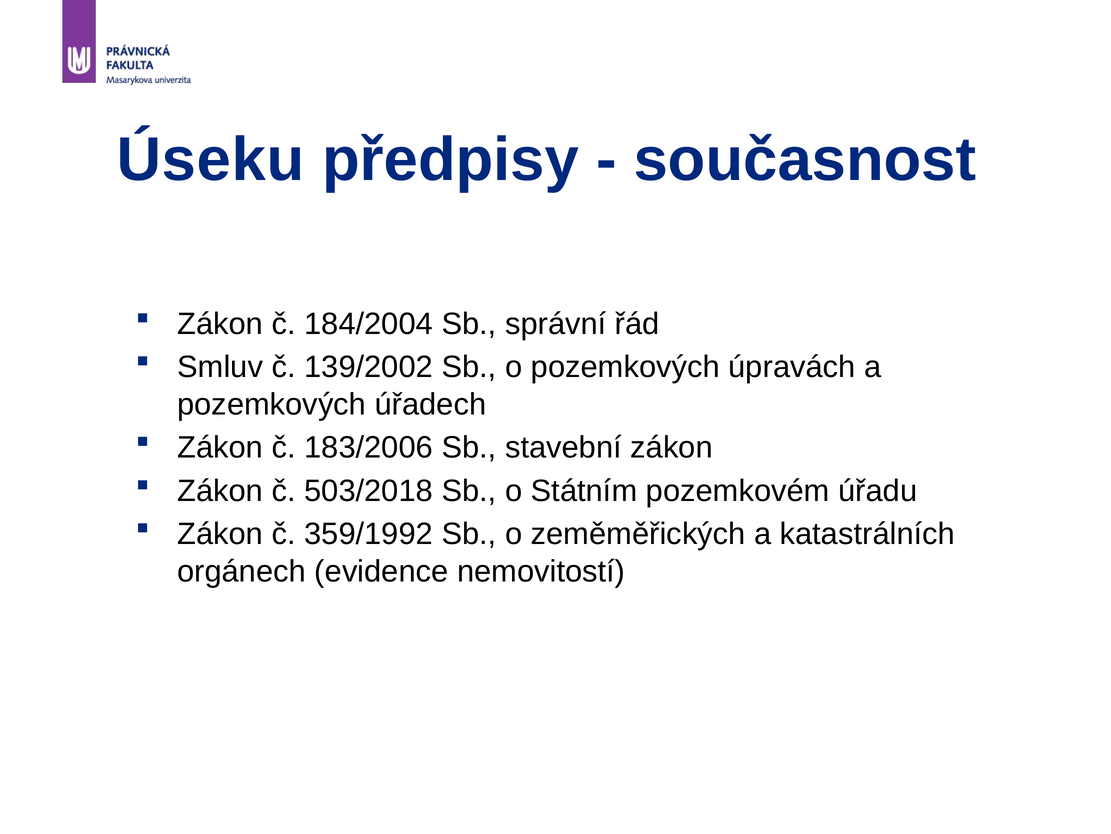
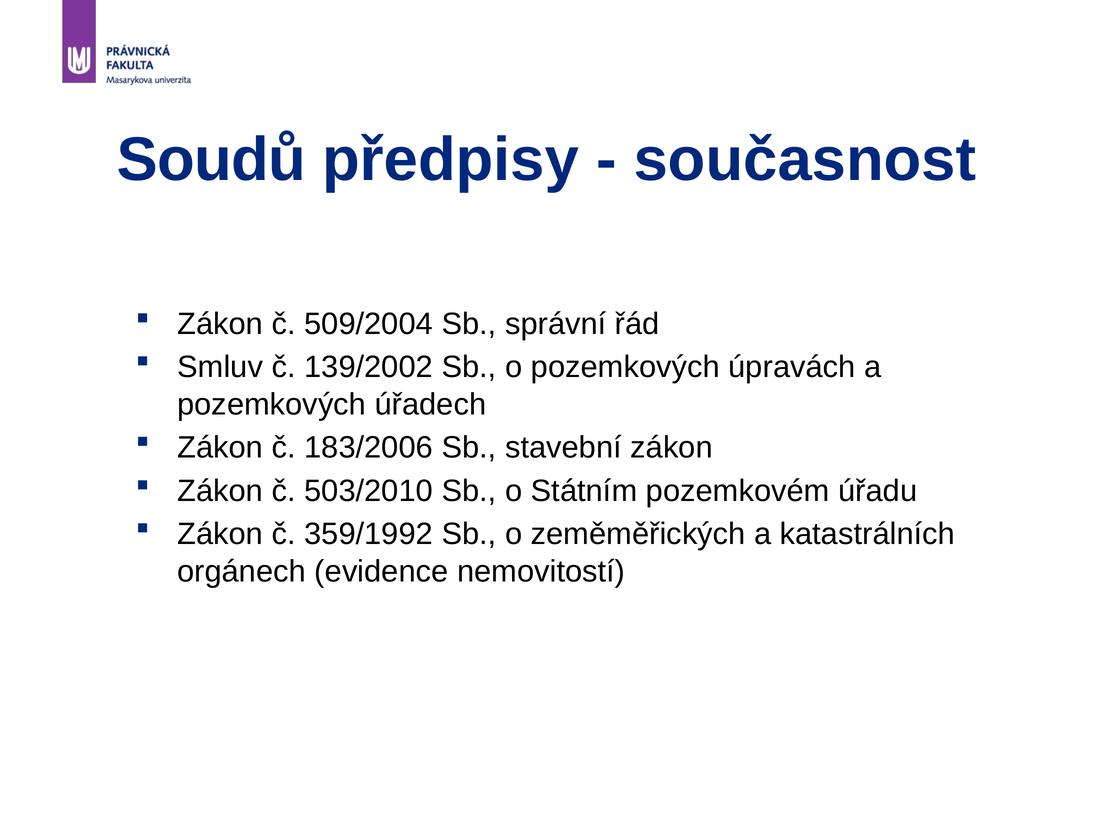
Úseku: Úseku -> Soudů (211, 160)
184/2004: 184/2004 -> 509/2004 (369, 324)
503/2018: 503/2018 -> 503/2010 (369, 491)
